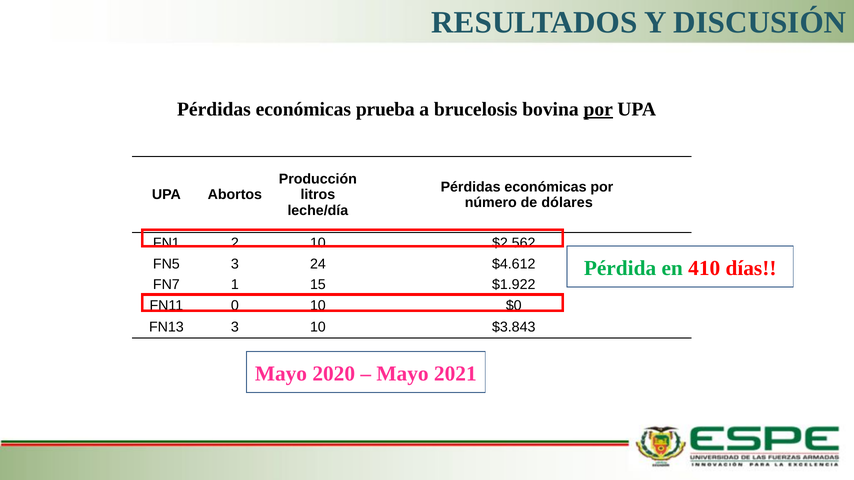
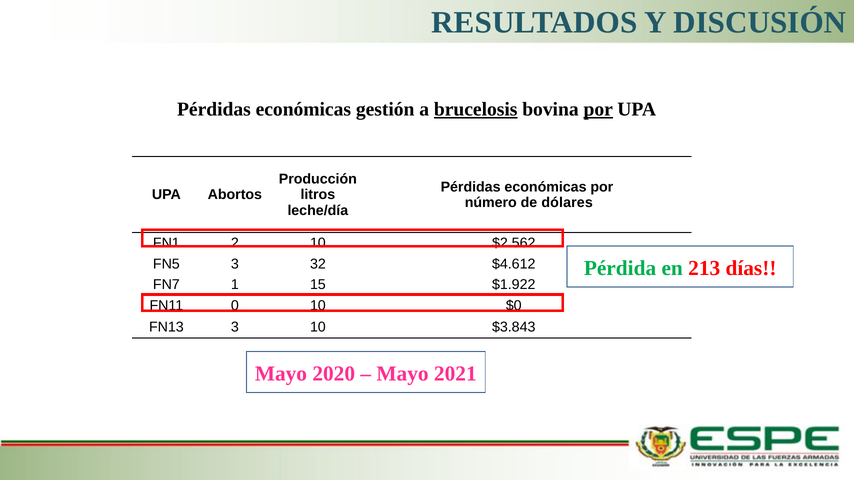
prueba: prueba -> gestión (385, 109)
brucelosis underline: none -> present (476, 109)
24: 24 -> 32 (318, 264)
410: 410 -> 213 (704, 268)
